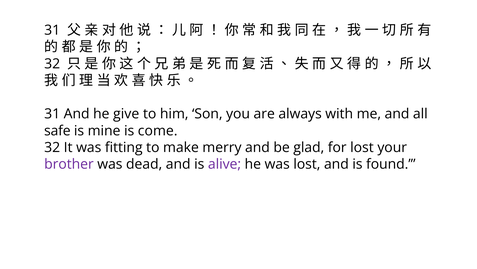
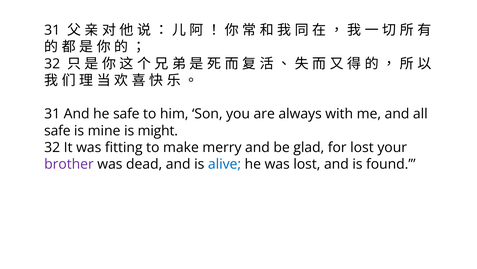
he give: give -> safe (126, 114)
come: come -> might (158, 130)
alive colour: purple -> blue (225, 164)
